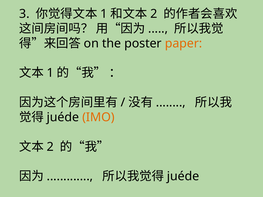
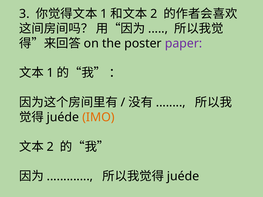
paper colour: orange -> purple (184, 43)
